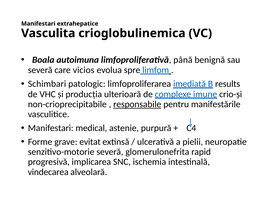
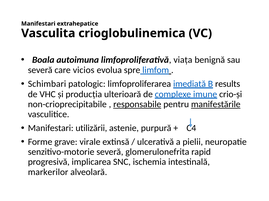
până: până -> viața (183, 60)
manifestările underline: none -> present (216, 105)
medical: medical -> utilizării (91, 129)
evitat: evitat -> virale (90, 142)
vindecarea: vindecarea -> markerilor (48, 173)
